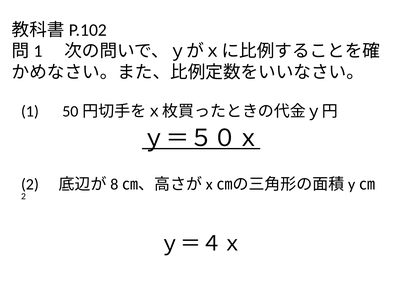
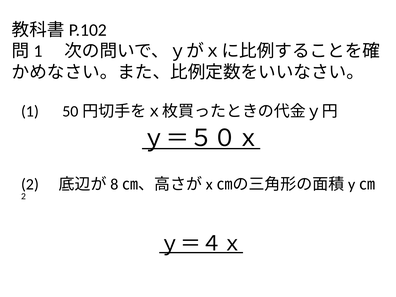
ｙ＝４ｘ underline: none -> present (201, 244)
